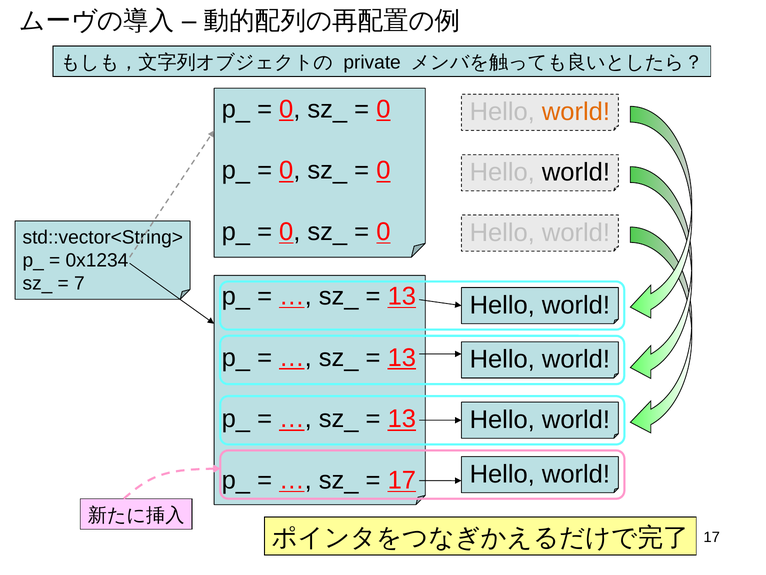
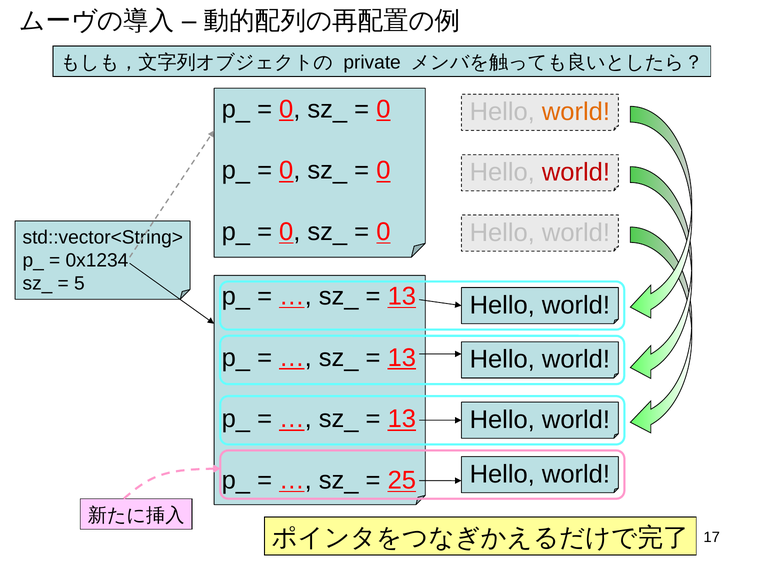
world colour: black -> red (576, 172)
7: 7 -> 5 (79, 283)
17: 17 -> 25 (402, 480)
